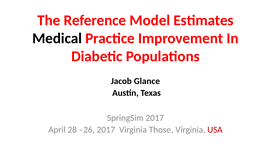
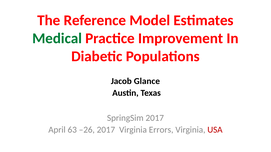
Medical colour: black -> green (57, 39)
28: 28 -> 63 (72, 130)
Those: Those -> Errors (161, 130)
